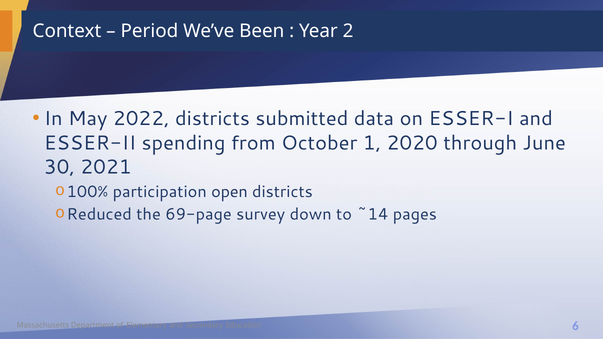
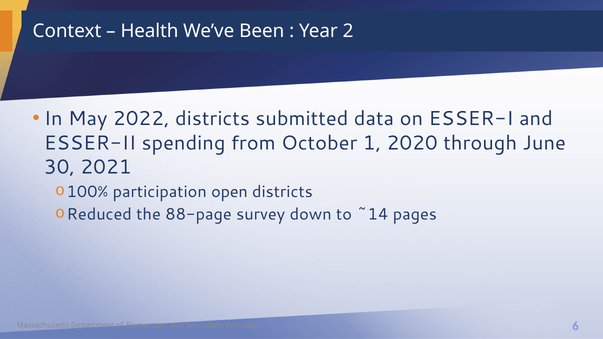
Period: Period -> Health (149, 31)
69-page: 69-page -> 88-page (198, 215)
